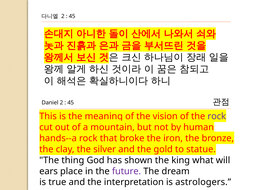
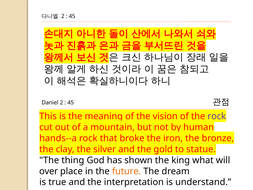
ears: ears -> over (49, 171)
future colour: purple -> orange (127, 171)
astrologers: astrologers -> understand (203, 182)
